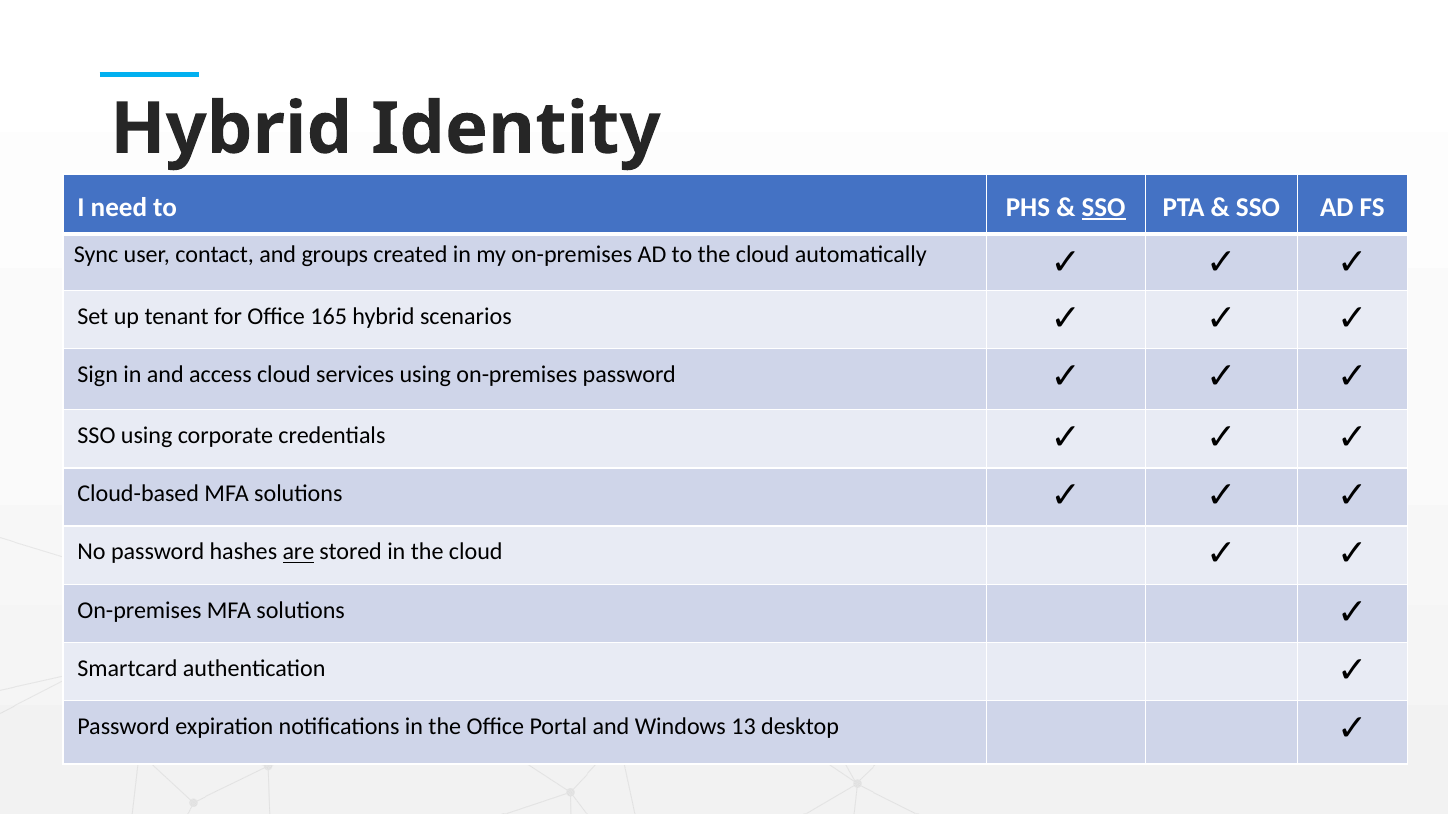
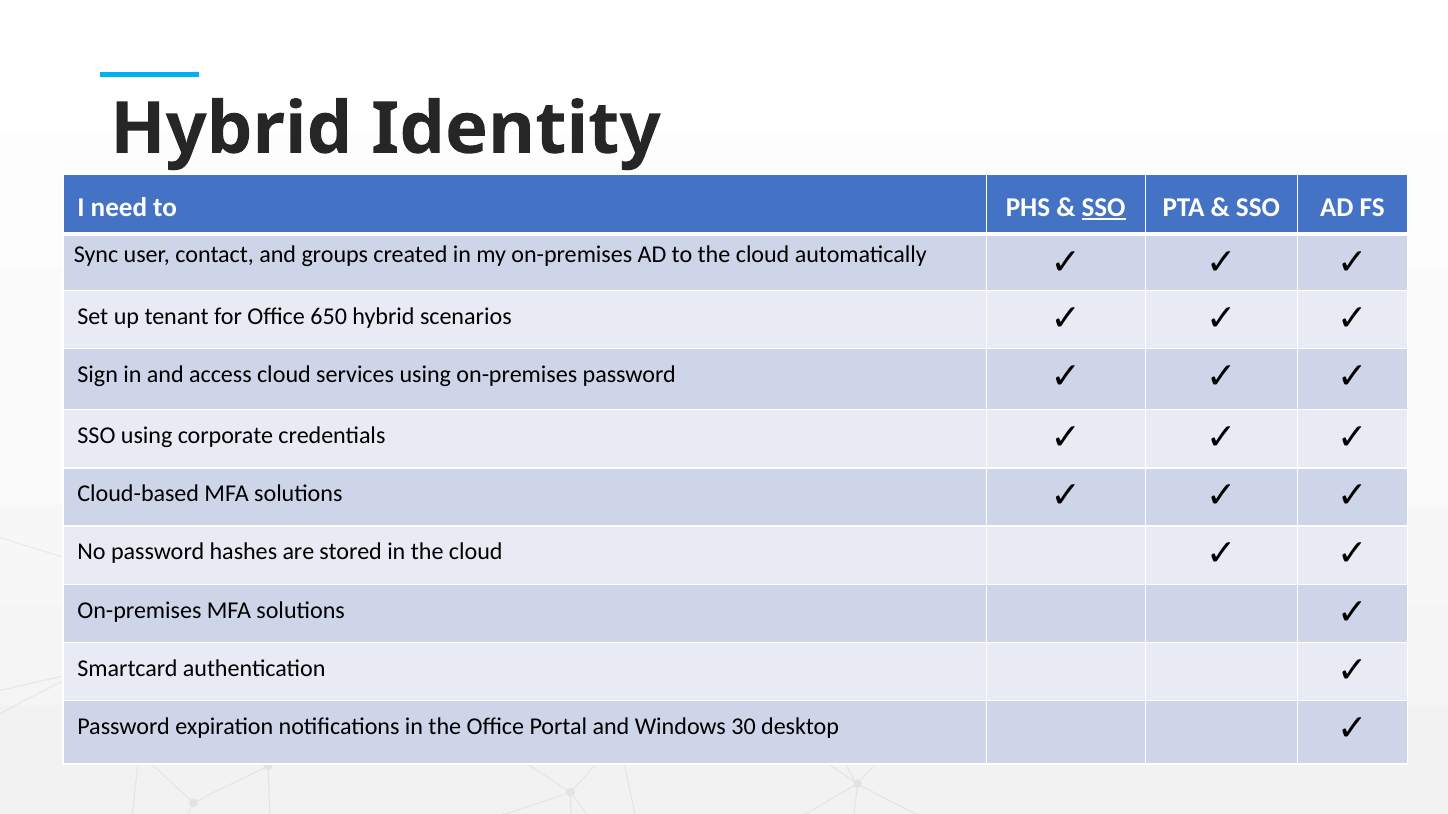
165: 165 -> 650 (329, 316)
are underline: present -> none (298, 552)
13: 13 -> 30 (744, 727)
